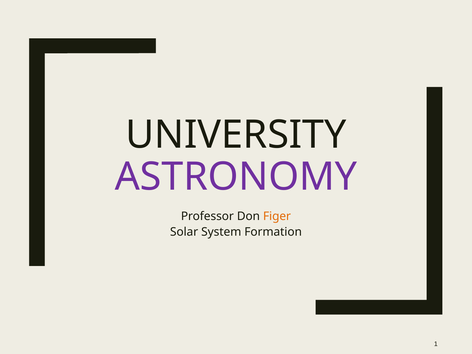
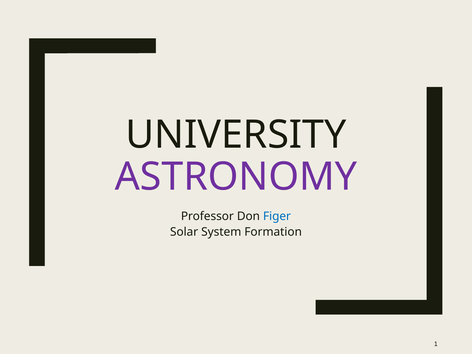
Figer colour: orange -> blue (277, 216)
